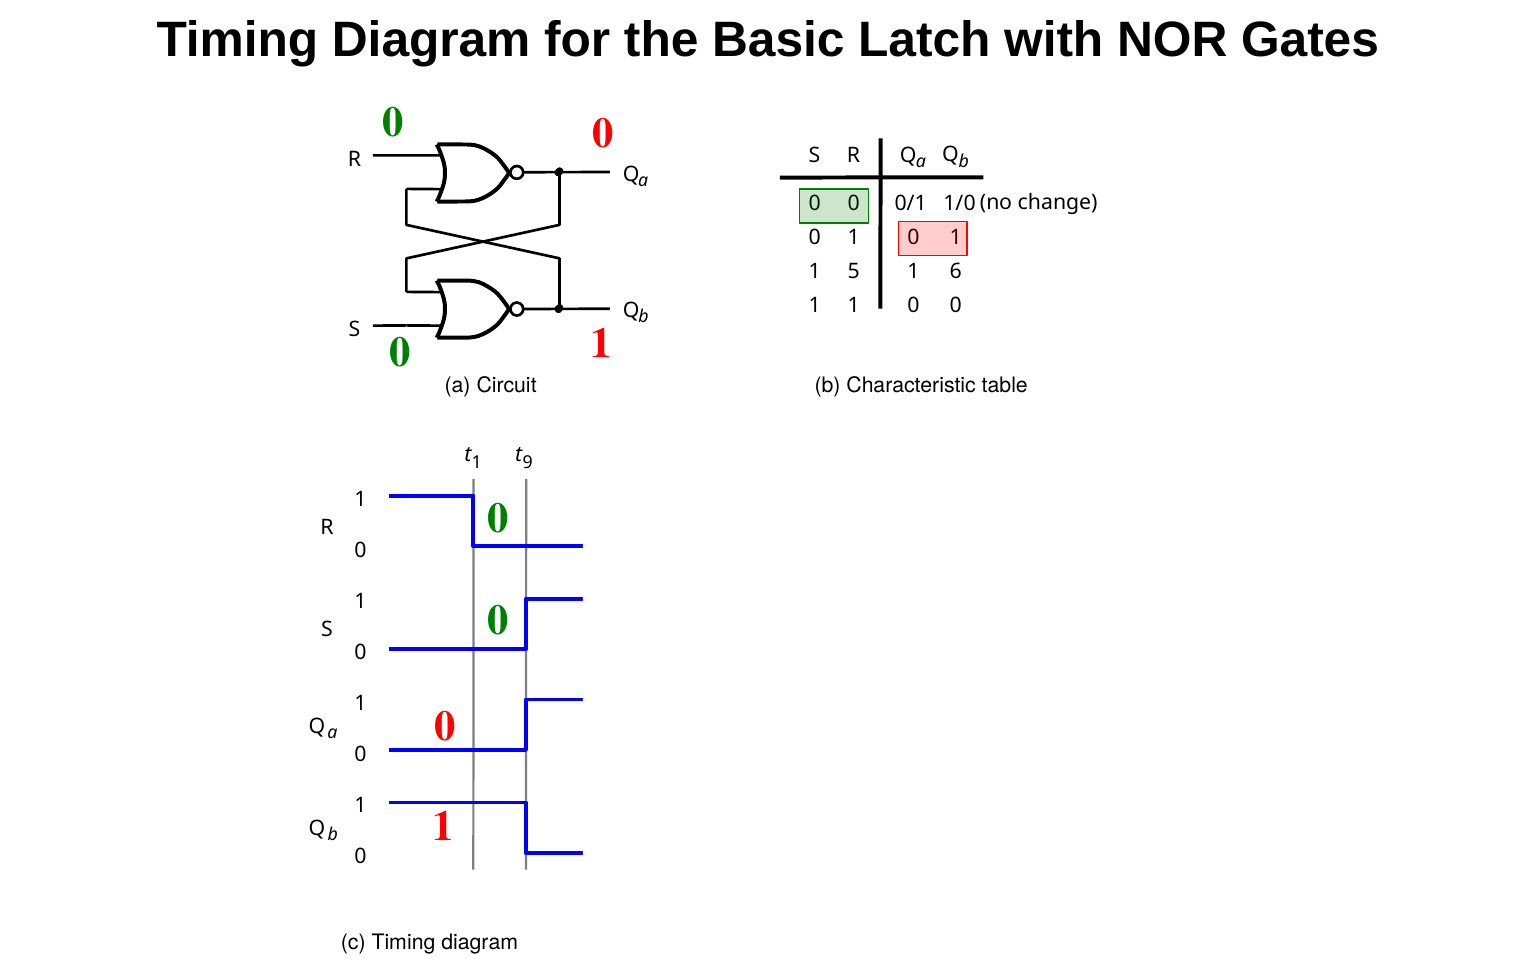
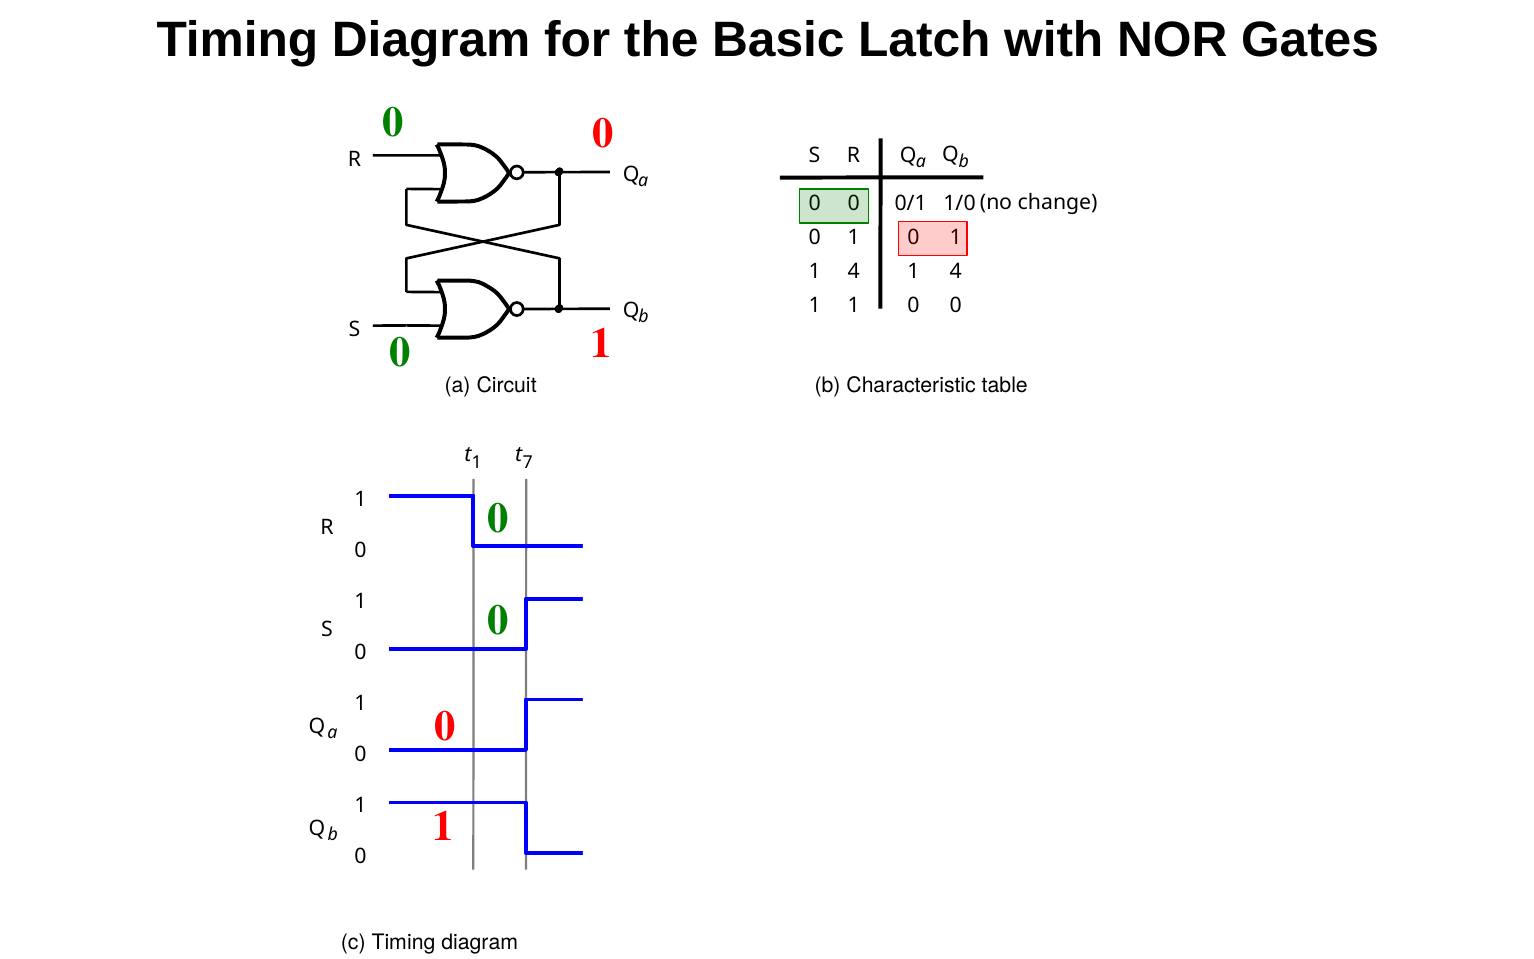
5: 5 -> 4 (854, 271)
6: 6 -> 4 (956, 271)
1 t 9: 9 -> 7 (528, 463)
